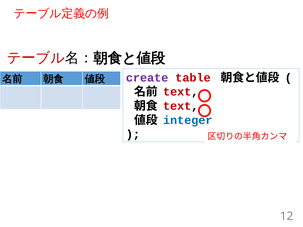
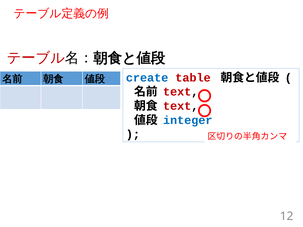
create colour: purple -> blue (147, 78)
